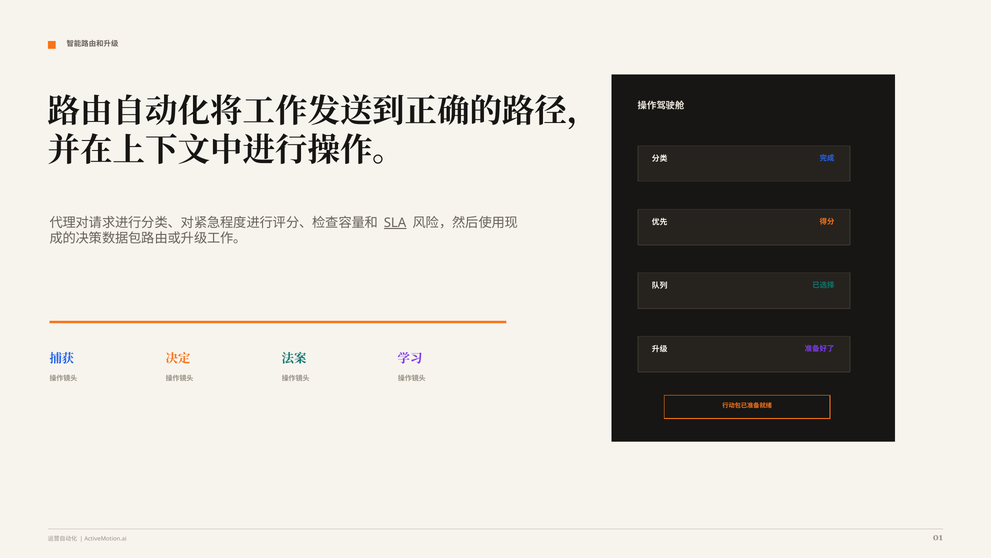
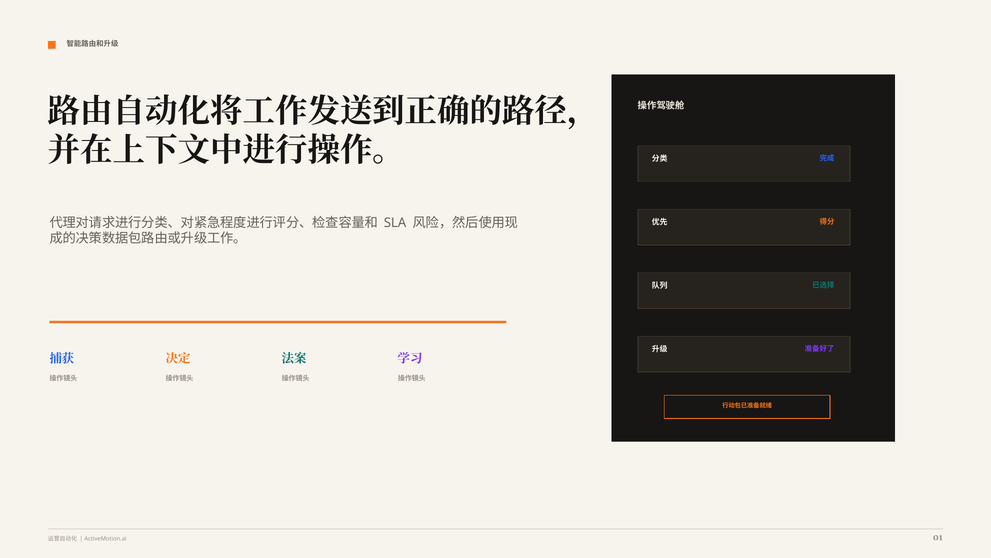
SLA underline: present -> none (395, 222)
